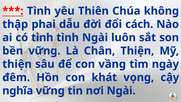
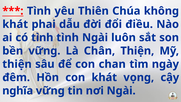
thập: thập -> khát (15, 24)
cách: cách -> điều (139, 24)
vầng: vầng -> chan (112, 64)
